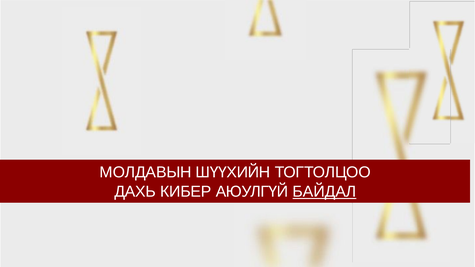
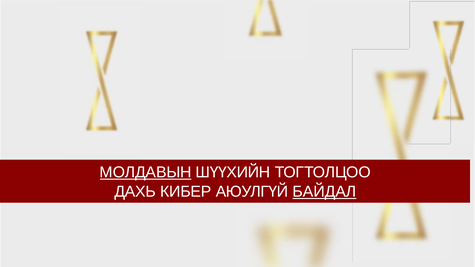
МОЛДАВЫН underline: none -> present (146, 172)
